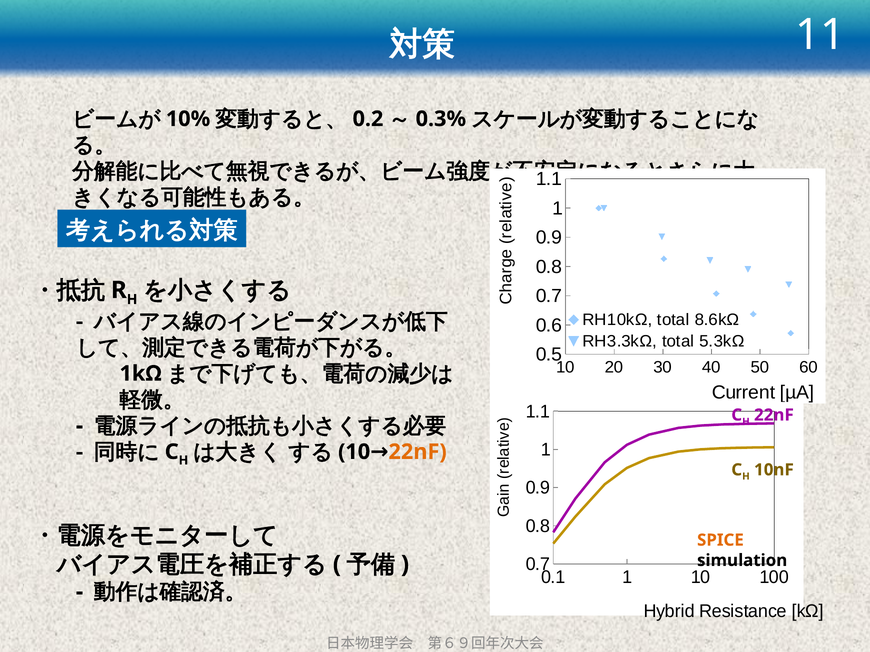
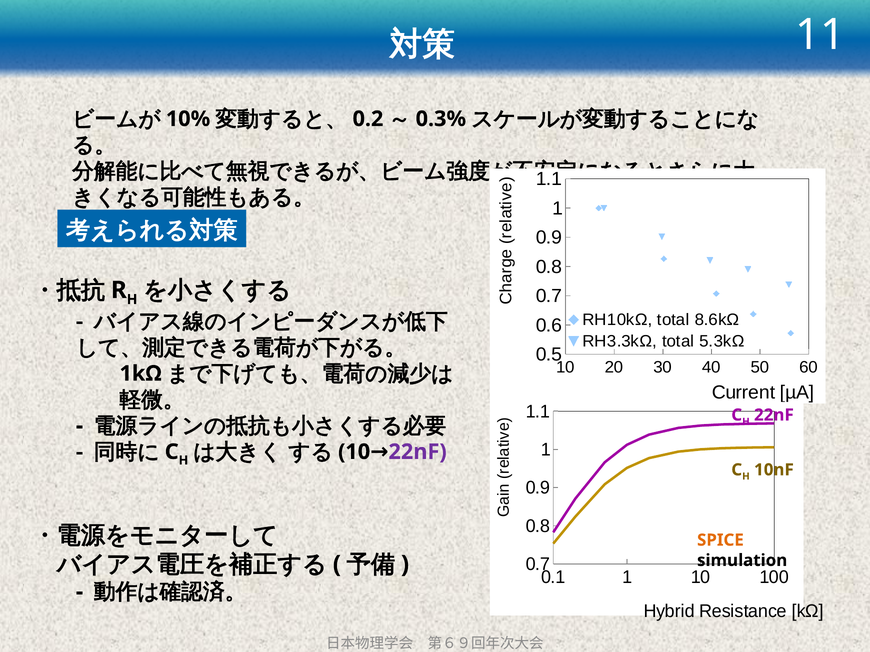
22nF colour: orange -> purple (418, 452)
